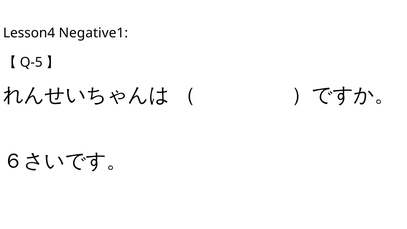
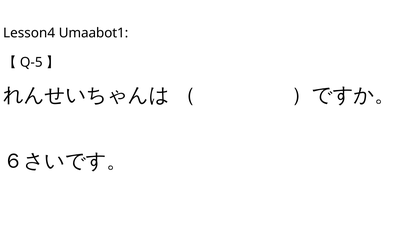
Negative1: Negative1 -> Umaabot1 (94, 33)
